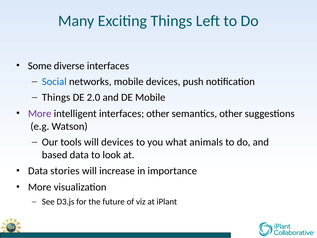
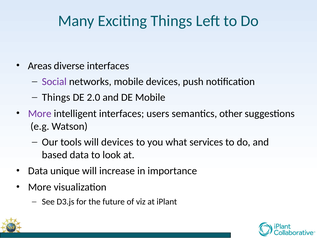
Some: Some -> Areas (40, 66)
Social colour: blue -> purple (54, 82)
interfaces other: other -> users (158, 114)
animals: animals -> services (206, 142)
stories: stories -> unique (65, 171)
